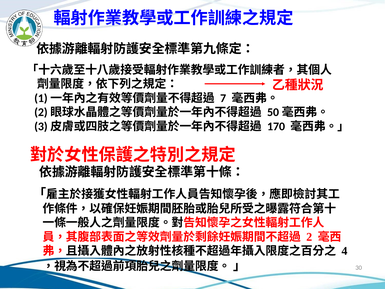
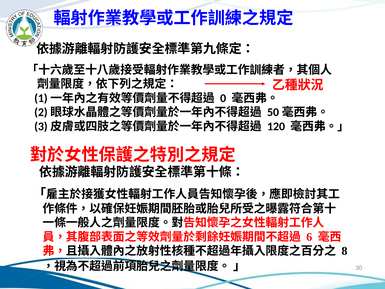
7: 7 -> 0 (223, 98)
170: 170 -> 120 (276, 126)
2: 2 -> 6 (309, 237)
4: 4 -> 8 (344, 251)
